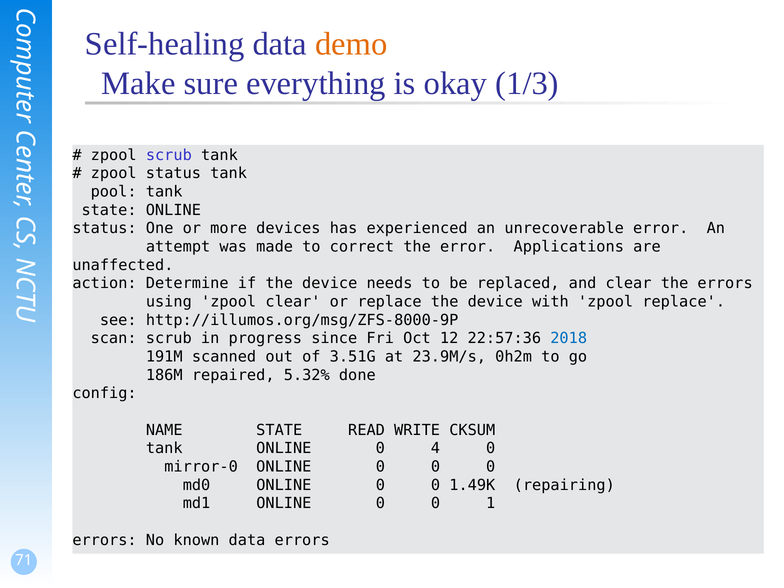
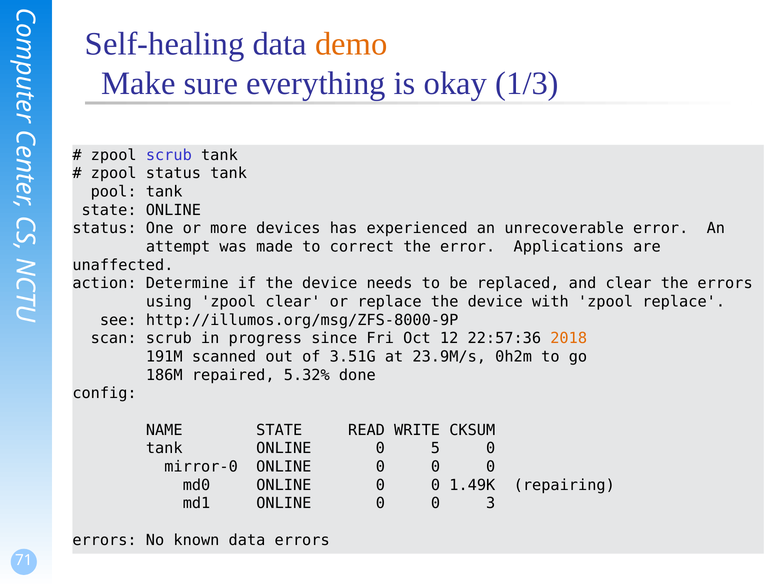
2018 colour: blue -> orange (569, 338)
4: 4 -> 5 (435, 448)
1: 1 -> 3 (491, 503)
